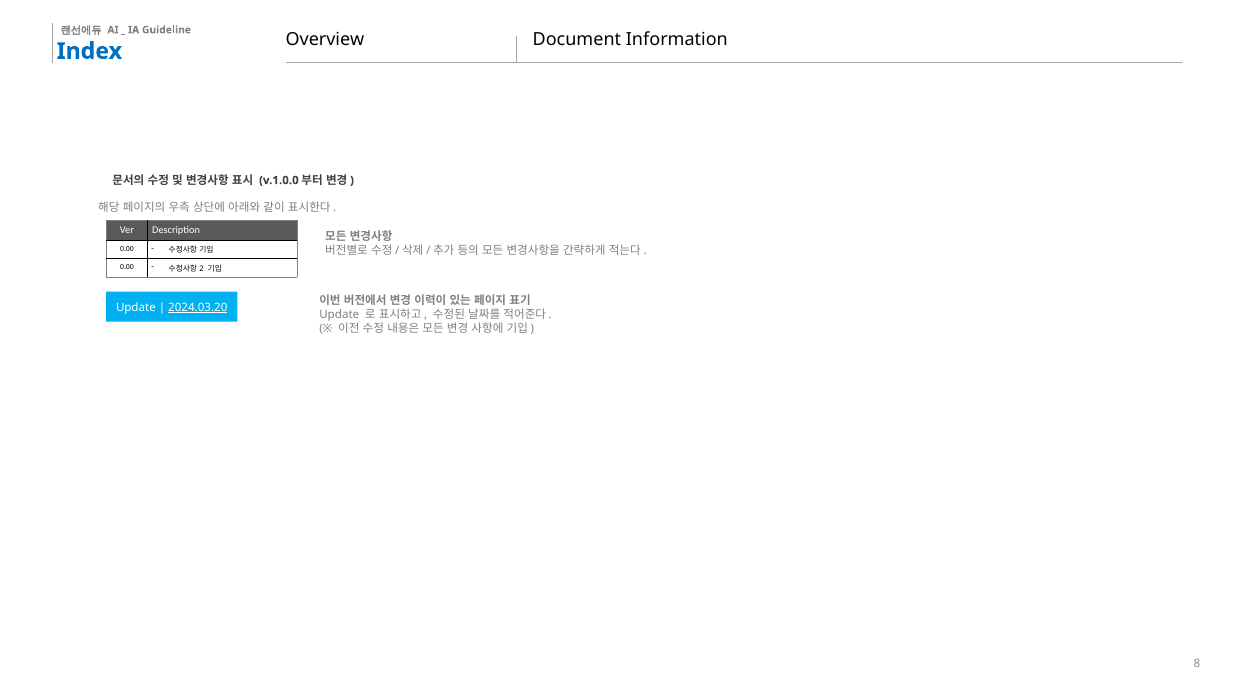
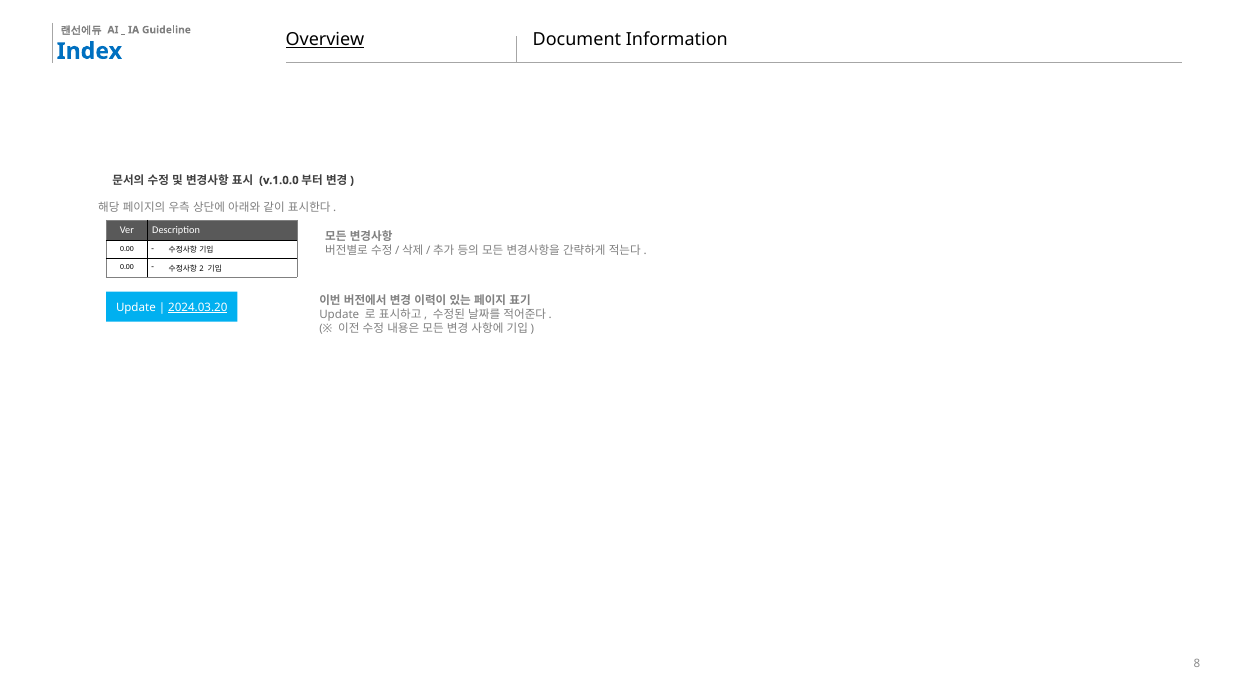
Overview underline: none -> present (325, 40)
